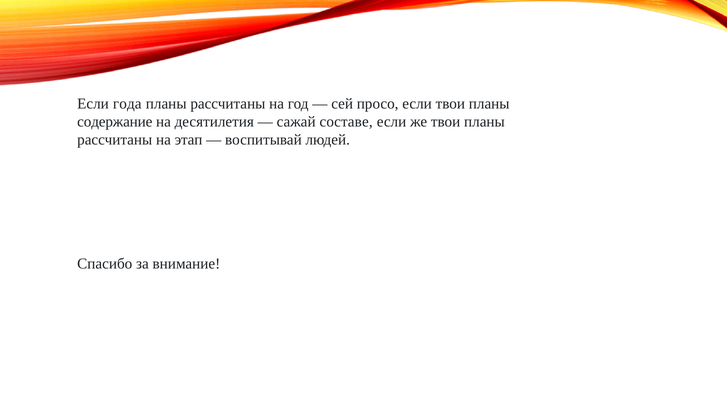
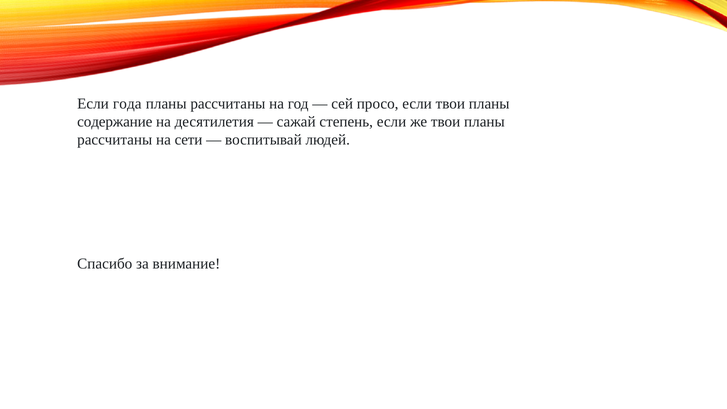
составе: составе -> степень (346, 122)
этап: этап -> сети (189, 140)
